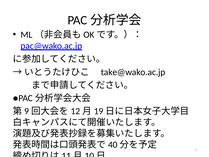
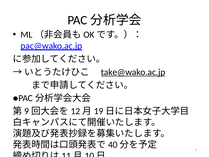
take@wako.ac.jp underline: none -> present (133, 72)
